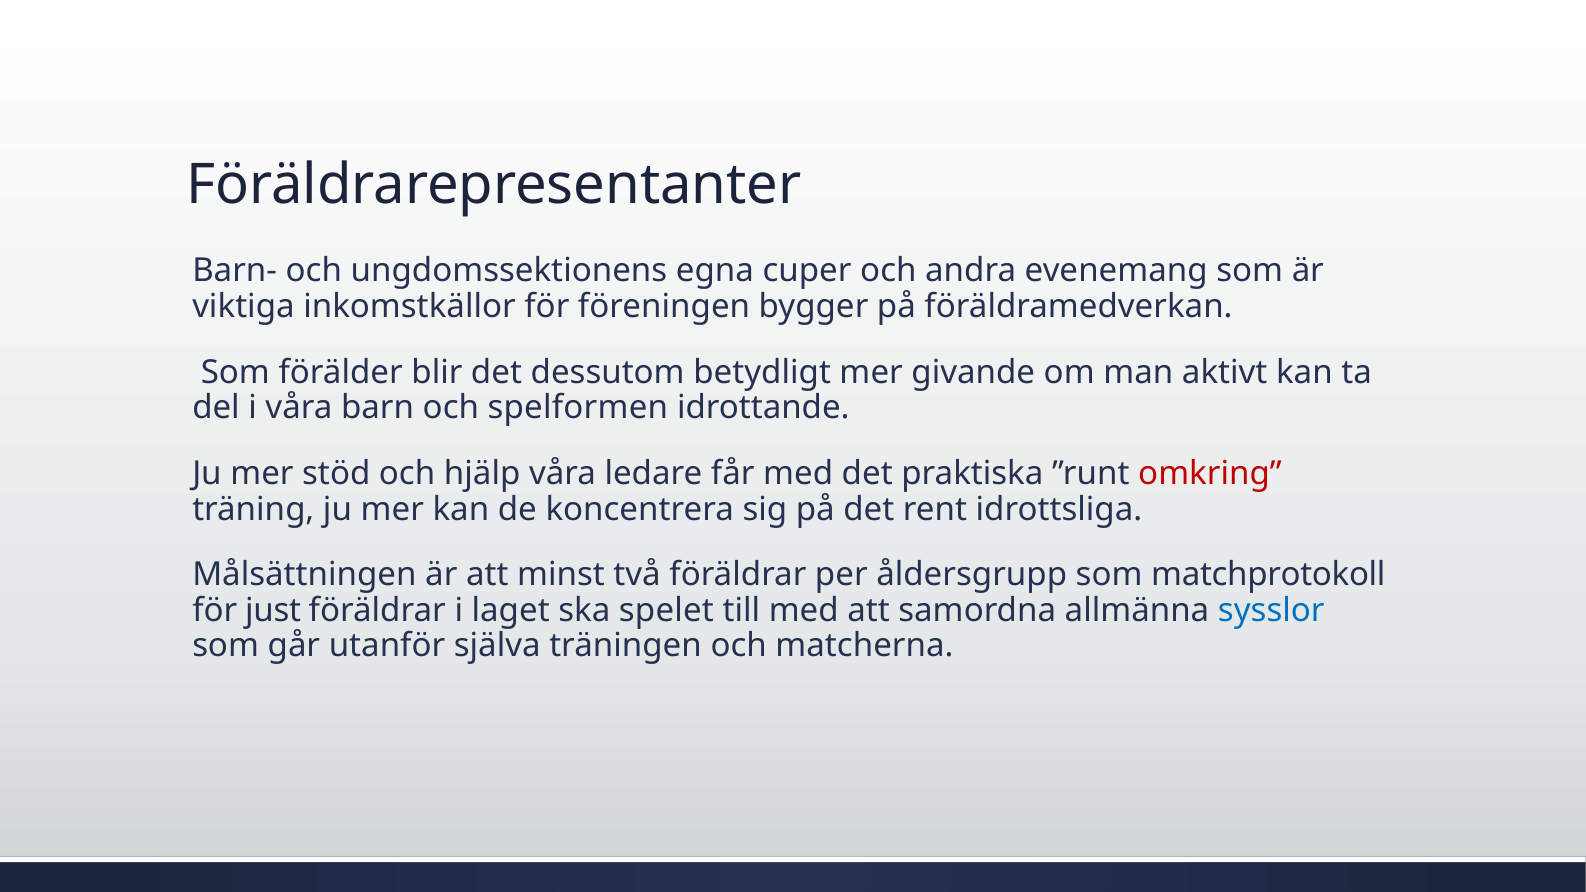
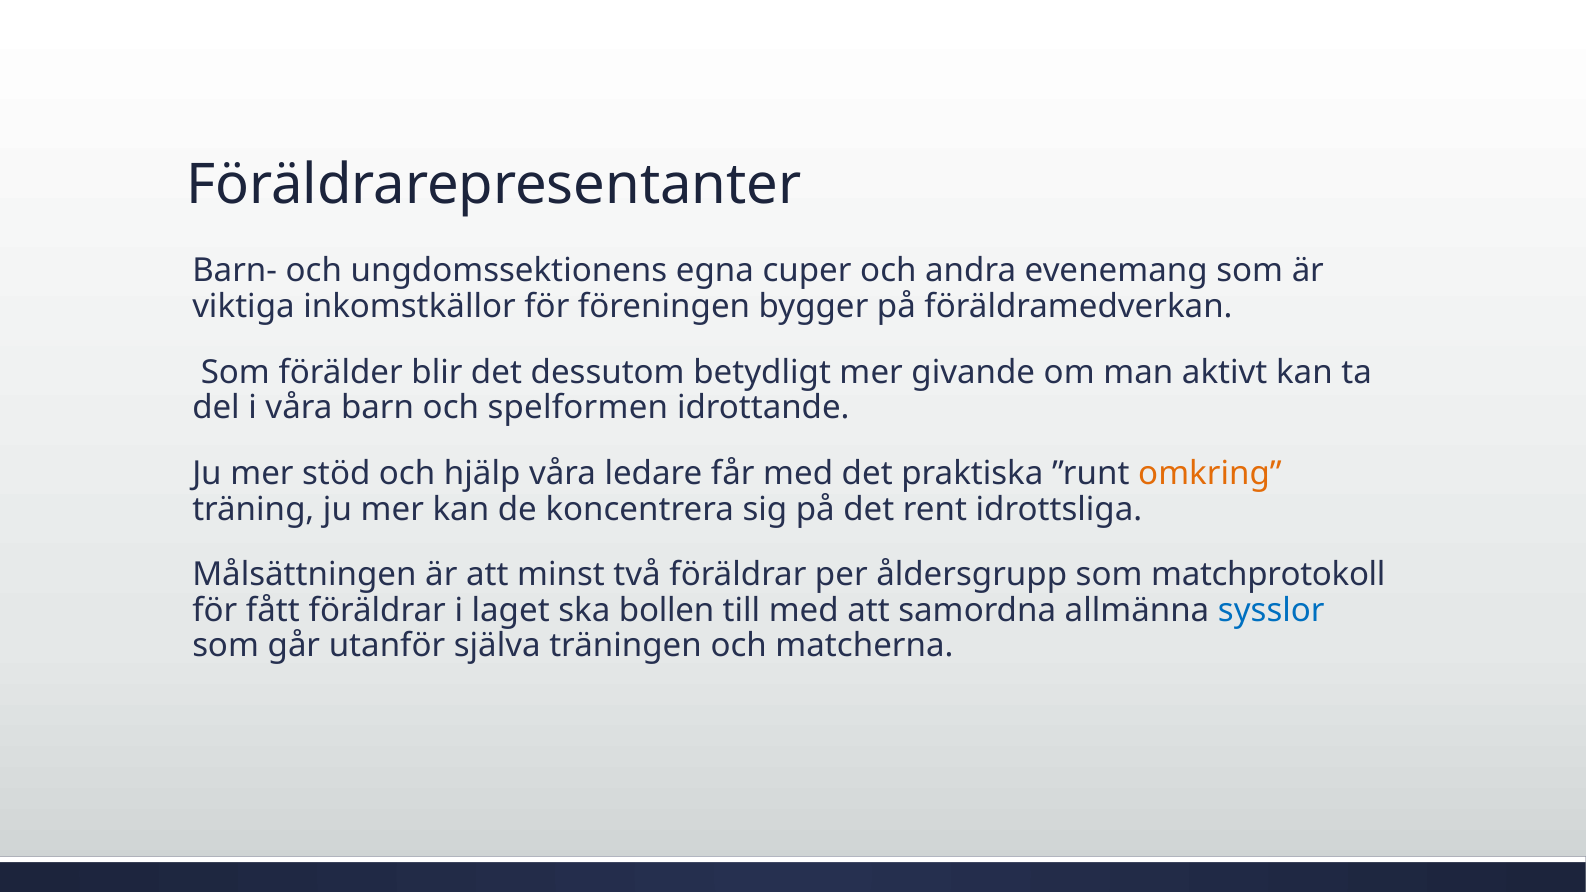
omkring colour: red -> orange (1210, 473)
just: just -> fått (273, 610)
spelet: spelet -> bollen (667, 610)
